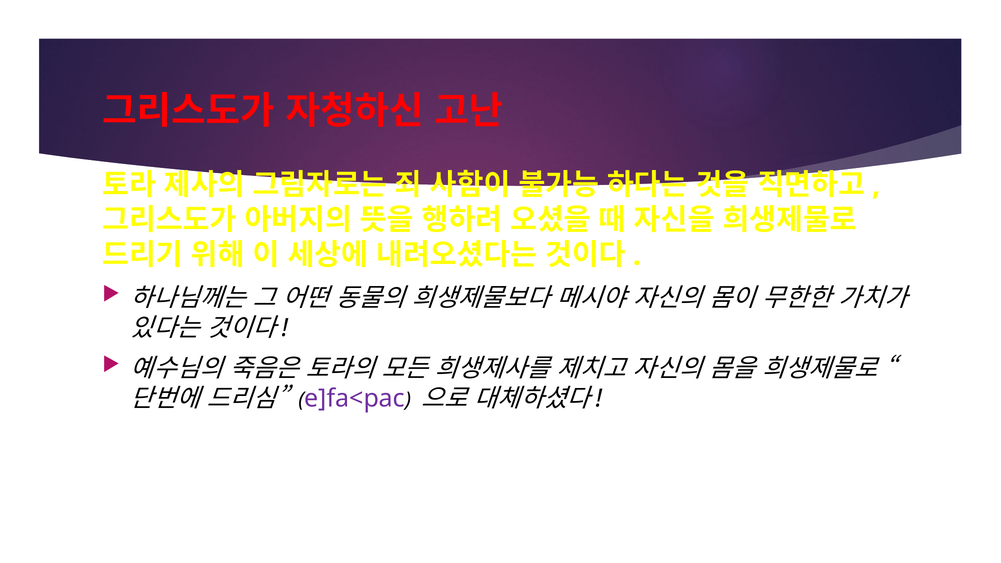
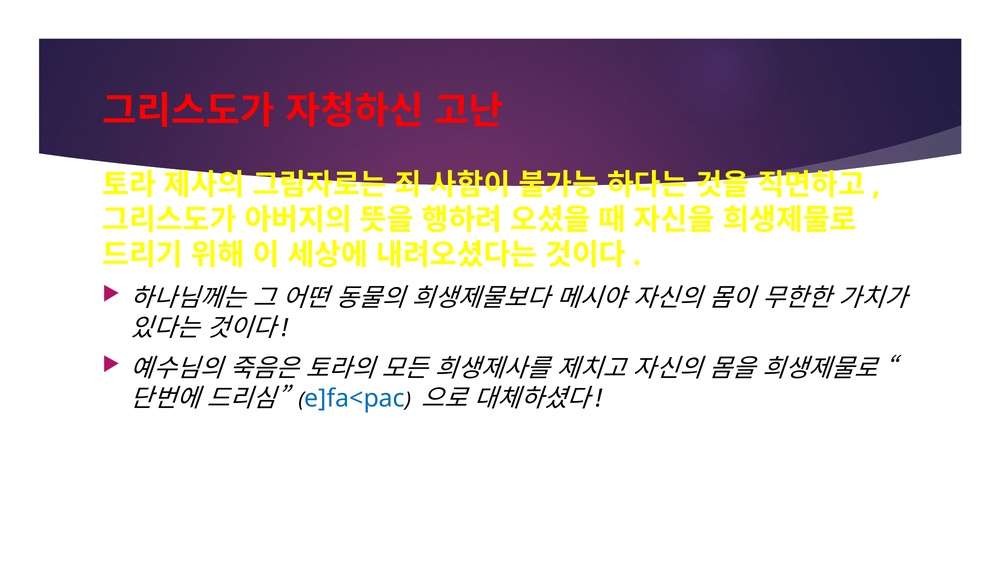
e]fa<pac colour: purple -> blue (355, 398)
